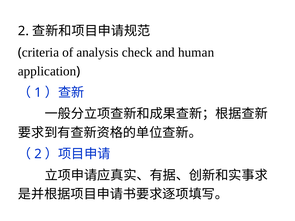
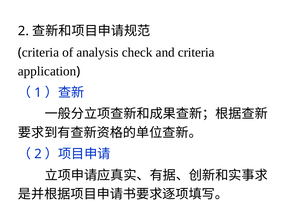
and human: human -> criteria (196, 52)
